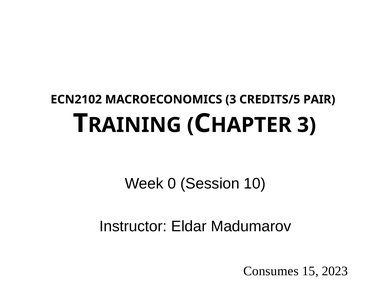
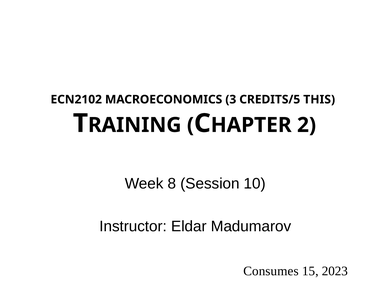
PAIR: PAIR -> THIS (319, 99)
3: 3 -> 2 (307, 125)
0: 0 -> 8 (172, 184)
